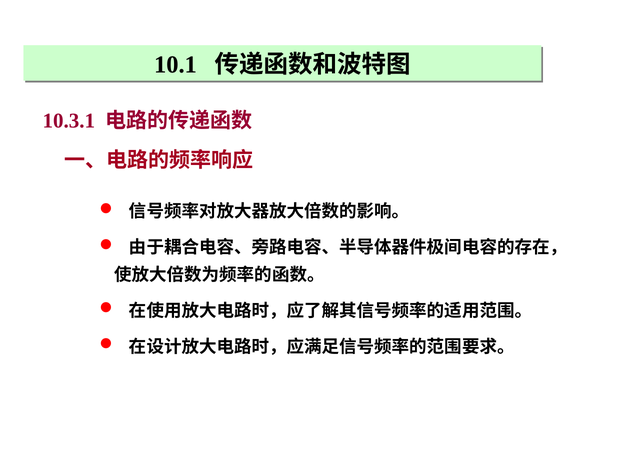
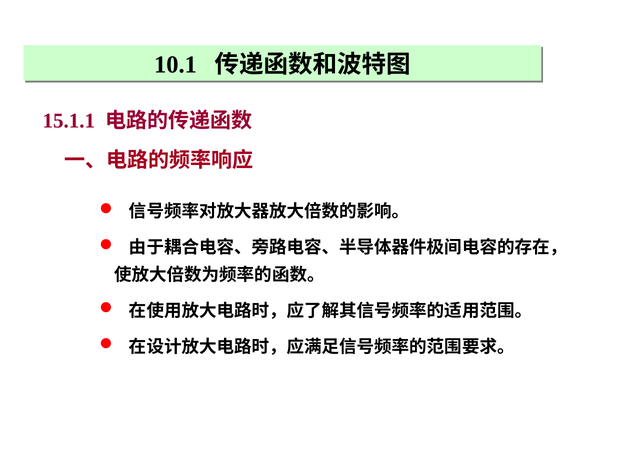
10.3.1: 10.3.1 -> 15.1.1 (69, 121)
